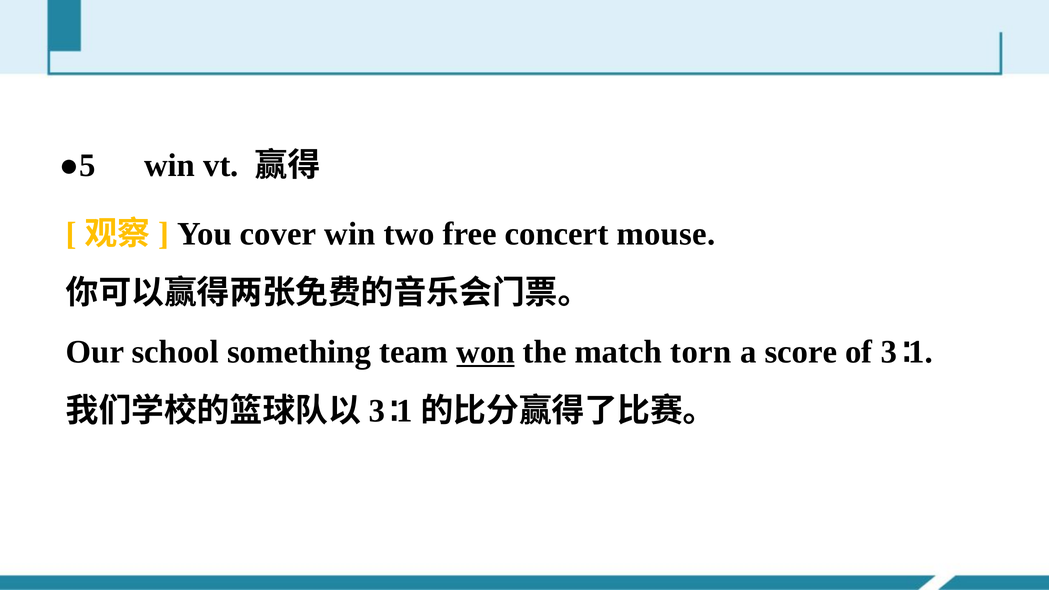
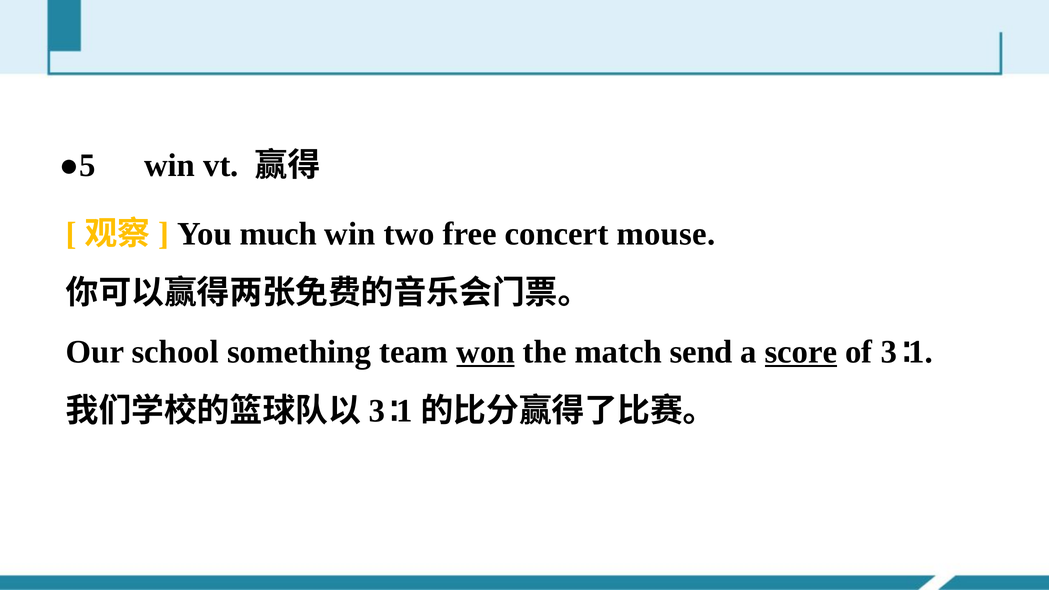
cover: cover -> much (278, 234)
torn: torn -> send (701, 352)
score underline: none -> present (801, 352)
